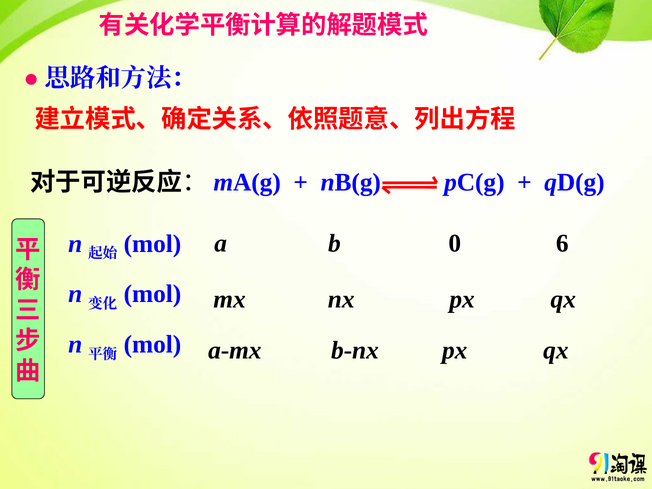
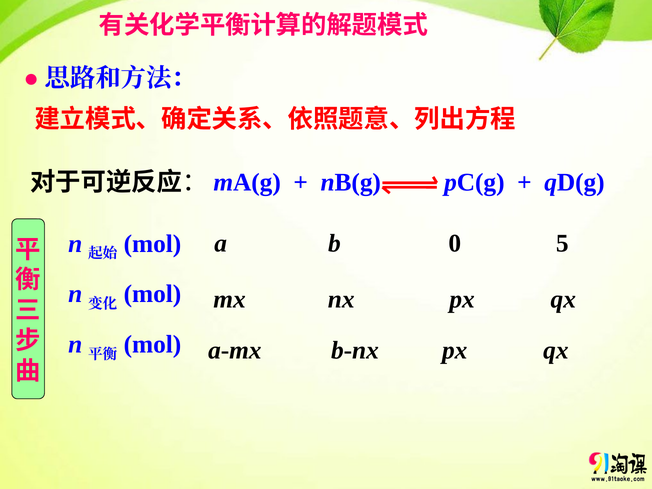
6: 6 -> 5 (562, 243)
